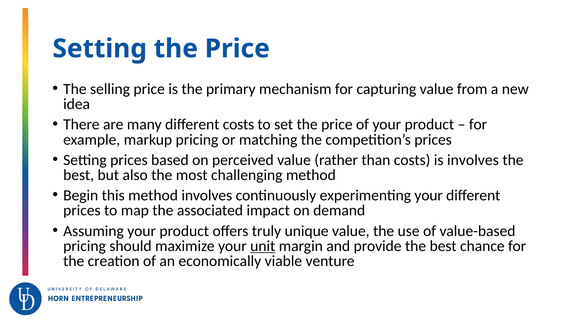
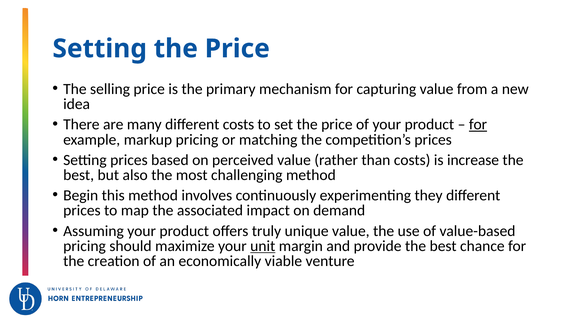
for underline: none -> present (478, 125)
is involves: involves -> increase (473, 160)
experimenting your: your -> they (429, 196)
